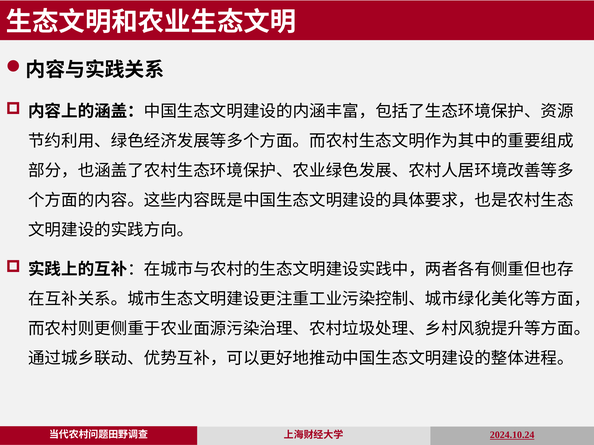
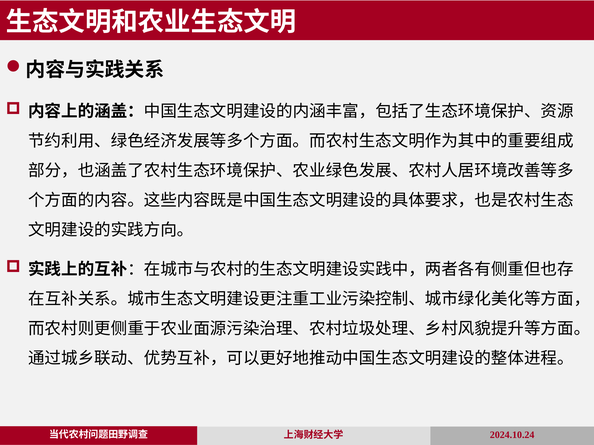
2024.10.24 underline: present -> none (512, 435)
